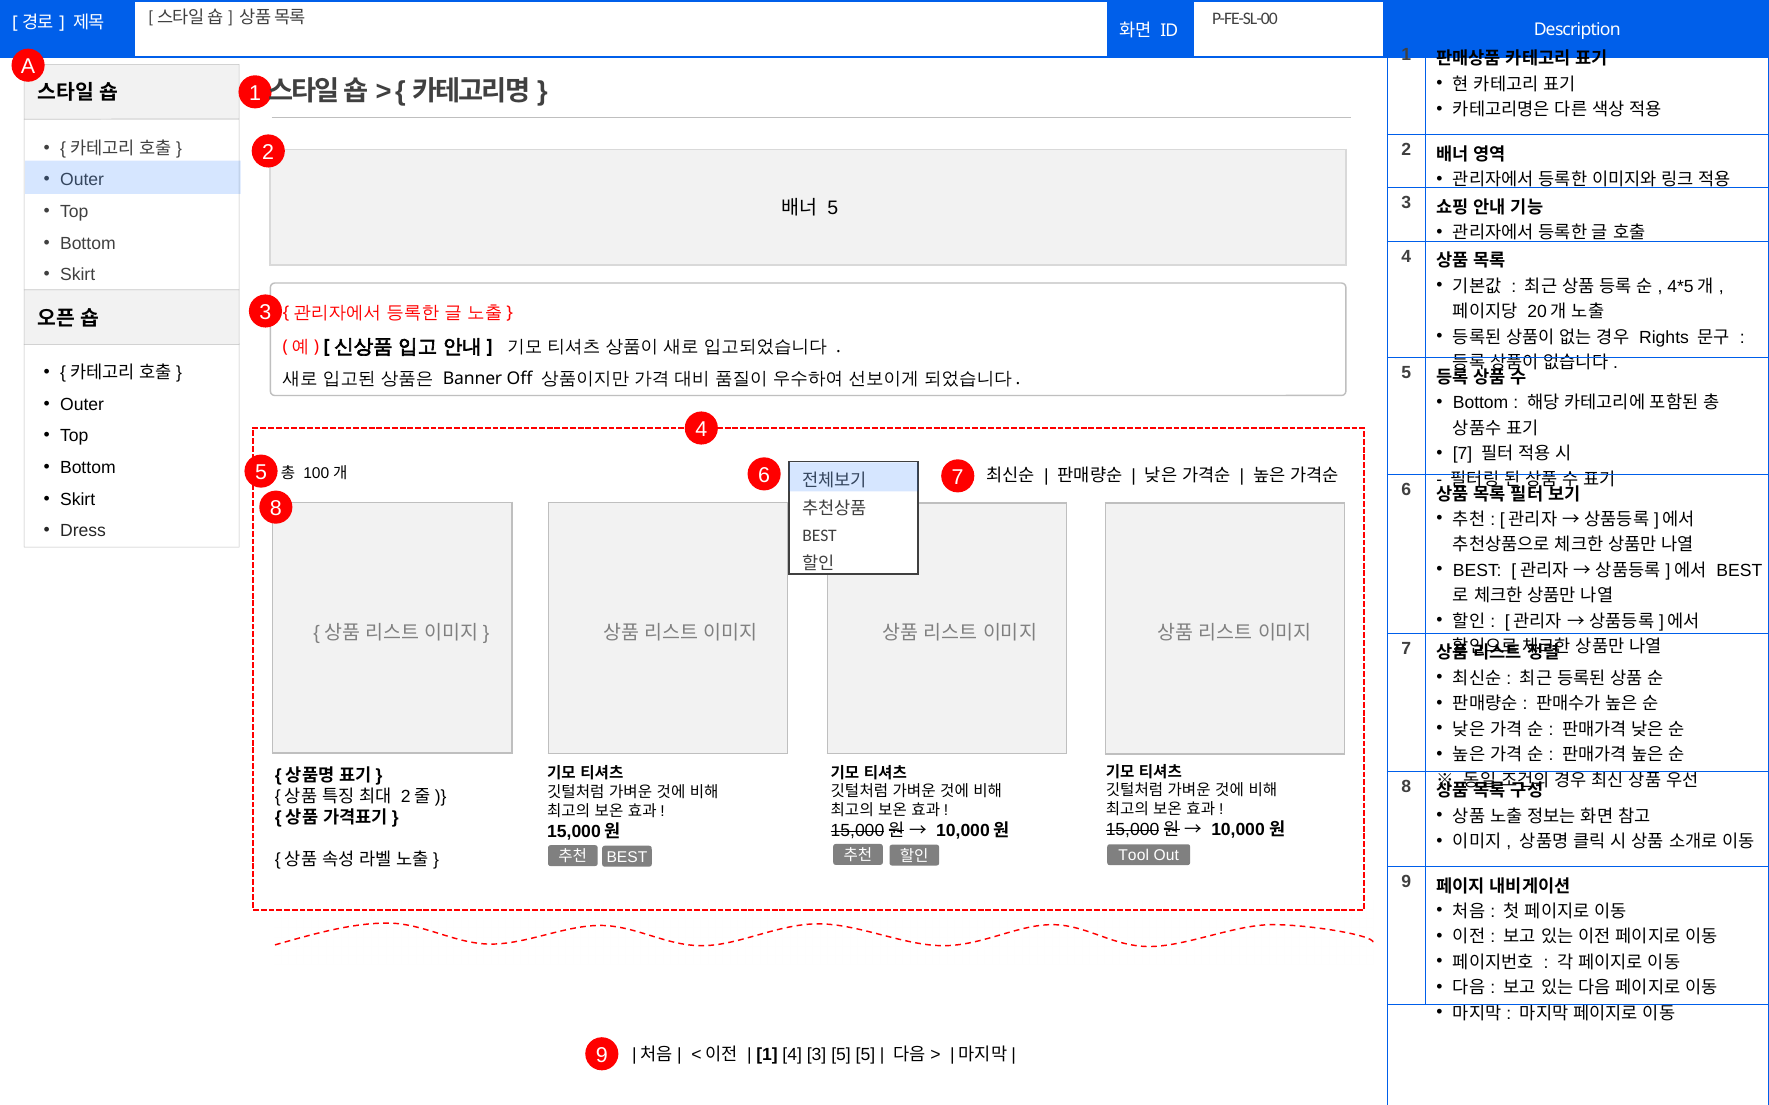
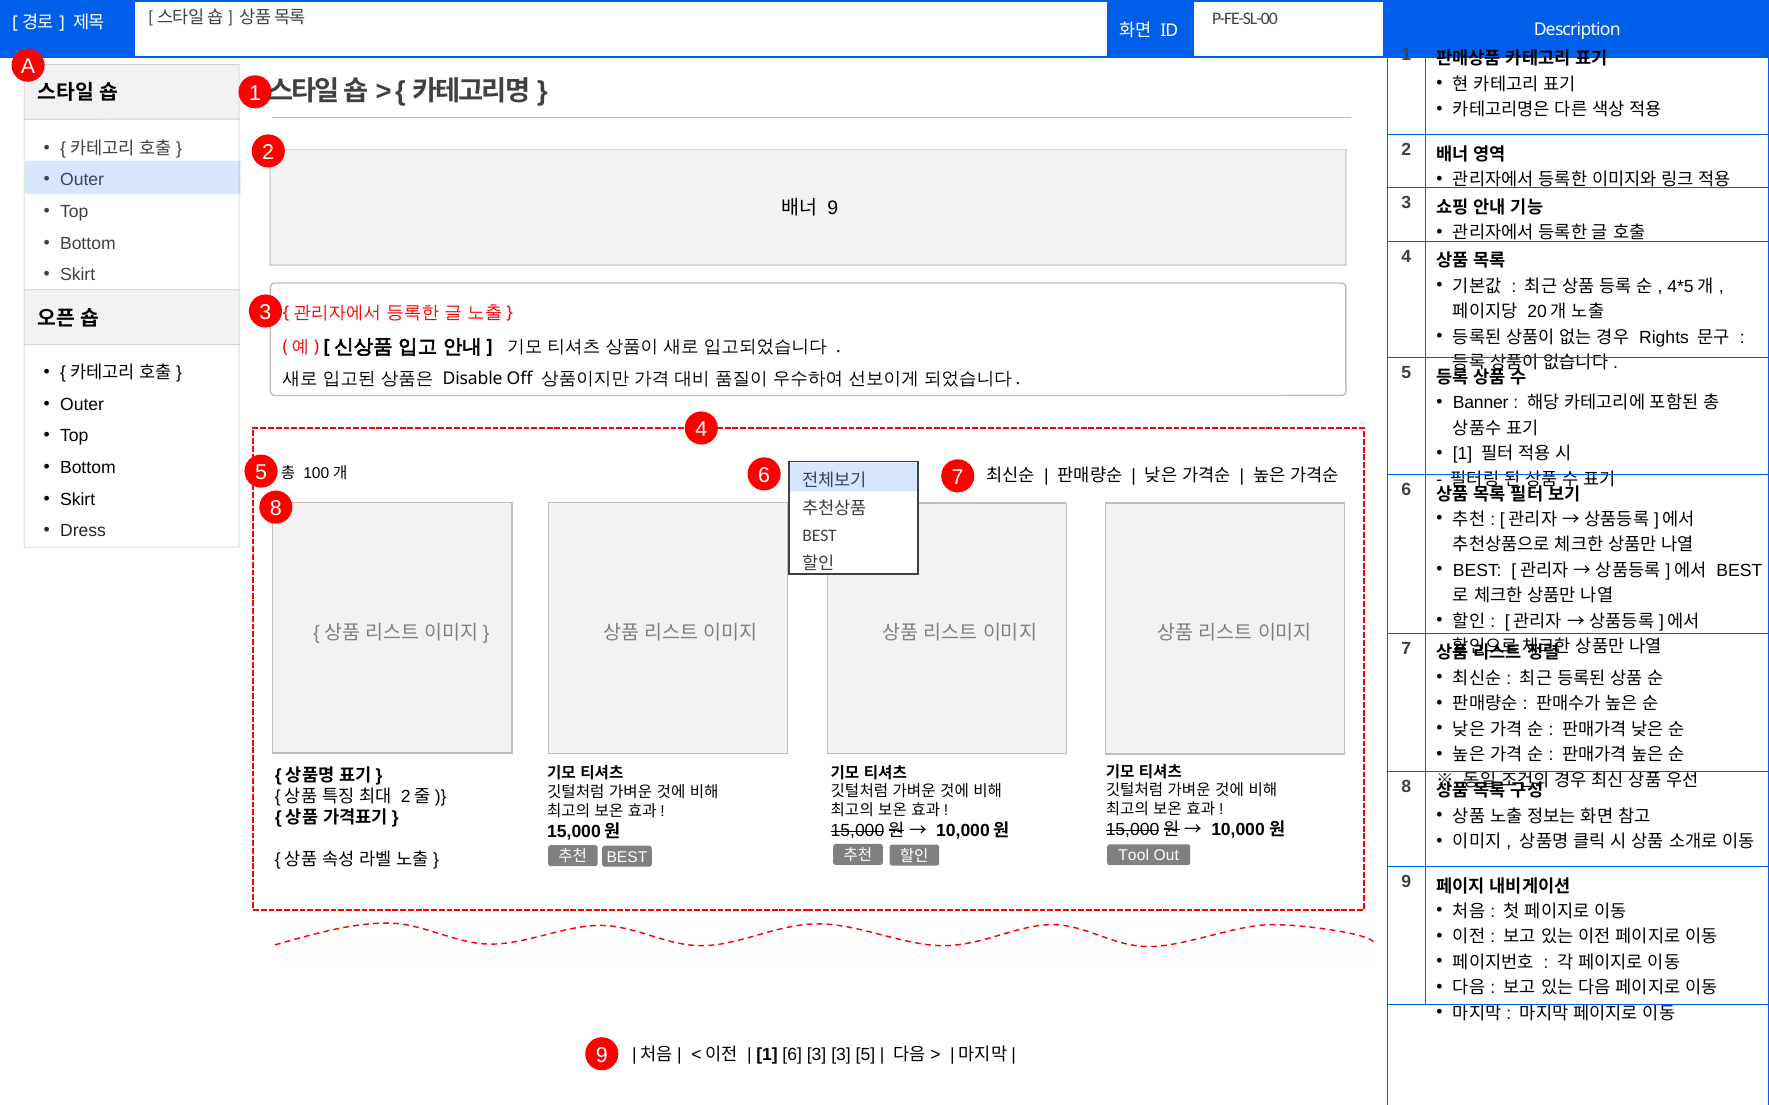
5: 5 -> 9 (833, 208)
Banner: Banner -> Disable (473, 379)
Bottom: Bottom -> Banner (1481, 403)
7: 7 -> 1 (1463, 454)
1 4: 4 -> 6 (792, 1055)
3 5: 5 -> 3 (841, 1055)
